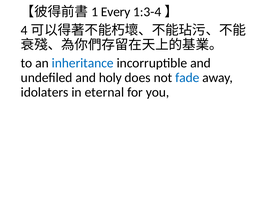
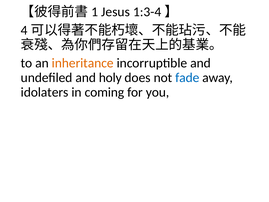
Every: Every -> Jesus (116, 12)
inheritance colour: blue -> orange (83, 63)
eternal: eternal -> coming (104, 92)
